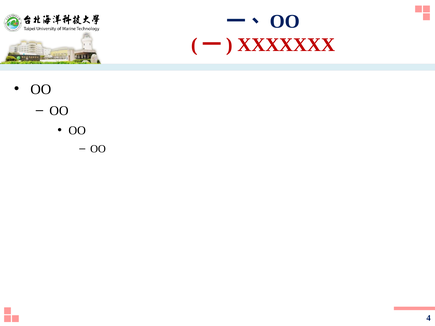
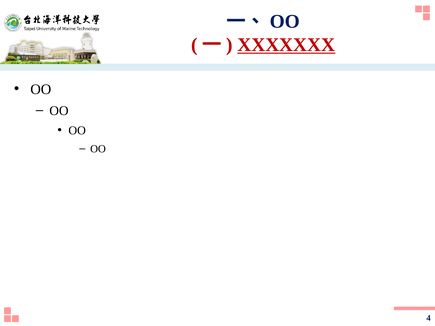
XXXXXXX underline: none -> present (286, 45)
